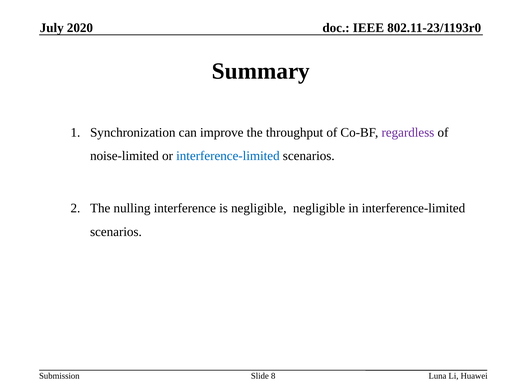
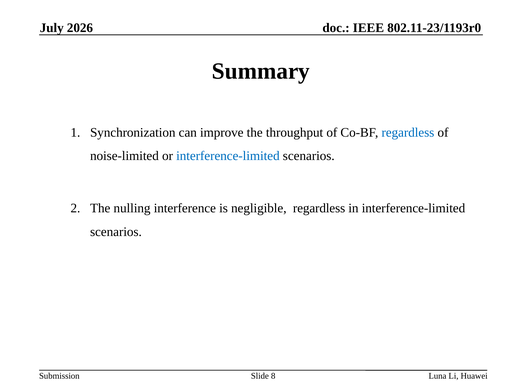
2020: 2020 -> 2026 (80, 28)
regardless colour: purple -> blue (408, 132)
negligible negligible: negligible -> regardless (319, 208)
